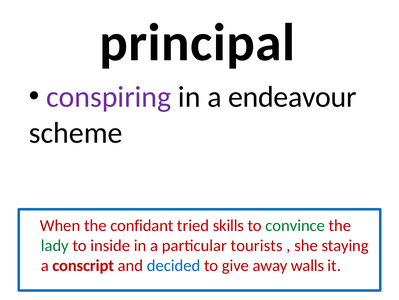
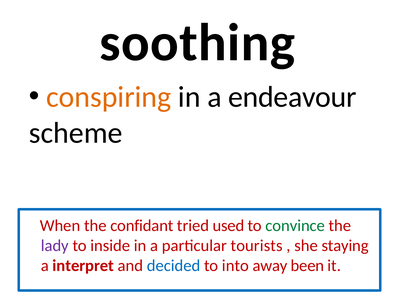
principal: principal -> soothing (197, 43)
conspiring colour: purple -> orange (109, 97)
skills: skills -> used (228, 225)
lady colour: green -> purple (55, 245)
conscript: conscript -> interpret (83, 265)
give: give -> into (235, 265)
walls: walls -> been (307, 265)
